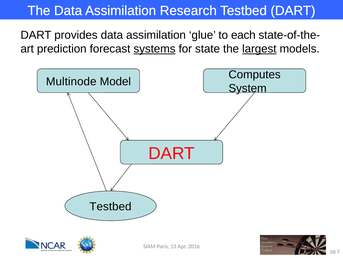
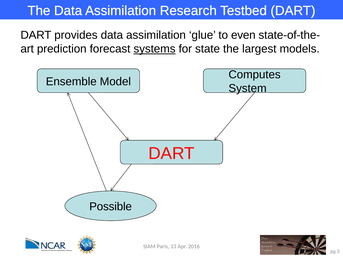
each: each -> even (243, 35)
largest underline: present -> none (259, 49)
Multinode: Multinode -> Ensemble (71, 81)
Testbed: Testbed -> Possible (111, 206)
